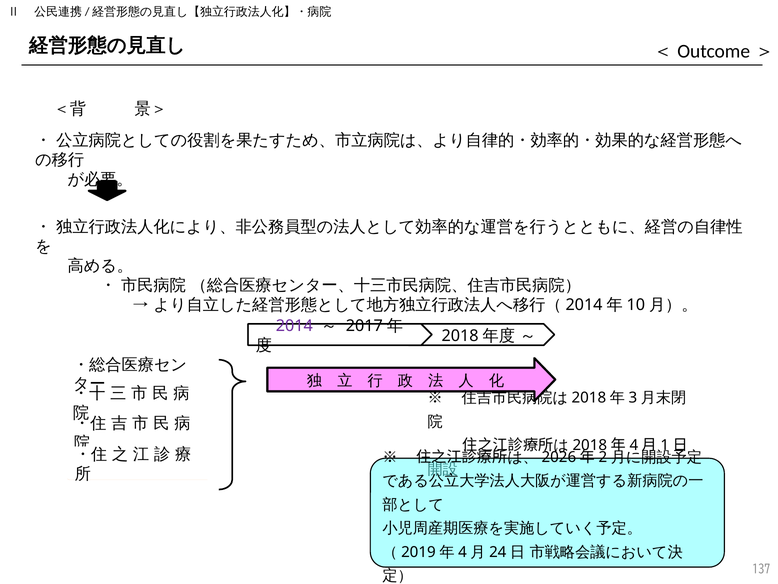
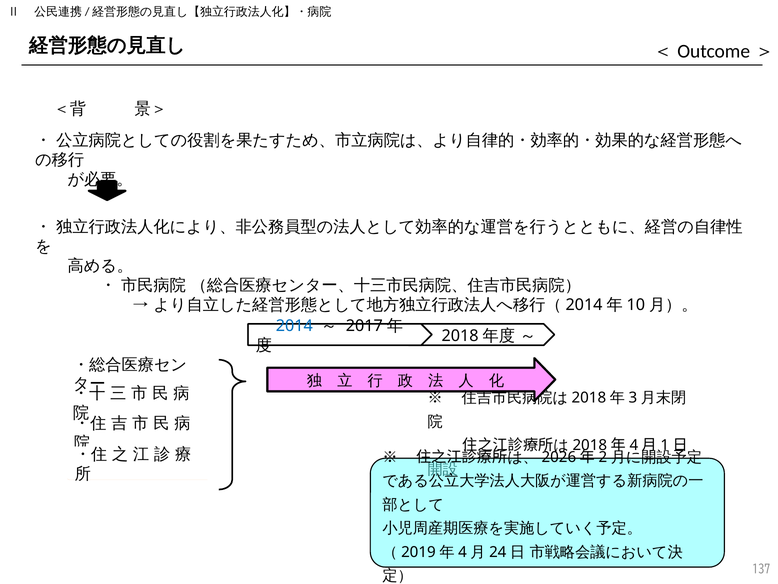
2014 colour: purple -> blue (294, 326)
